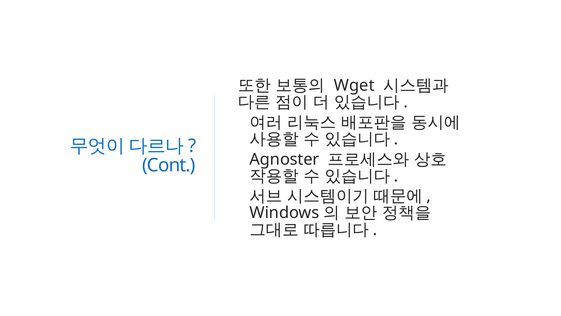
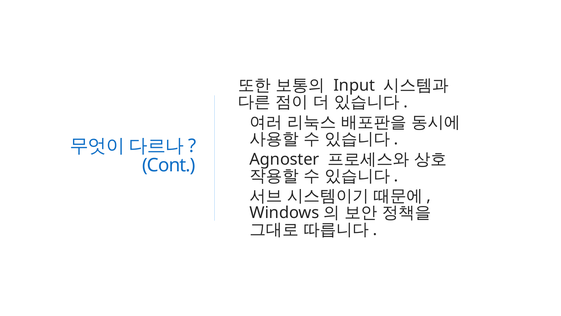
Wget: Wget -> Input (354, 85)
